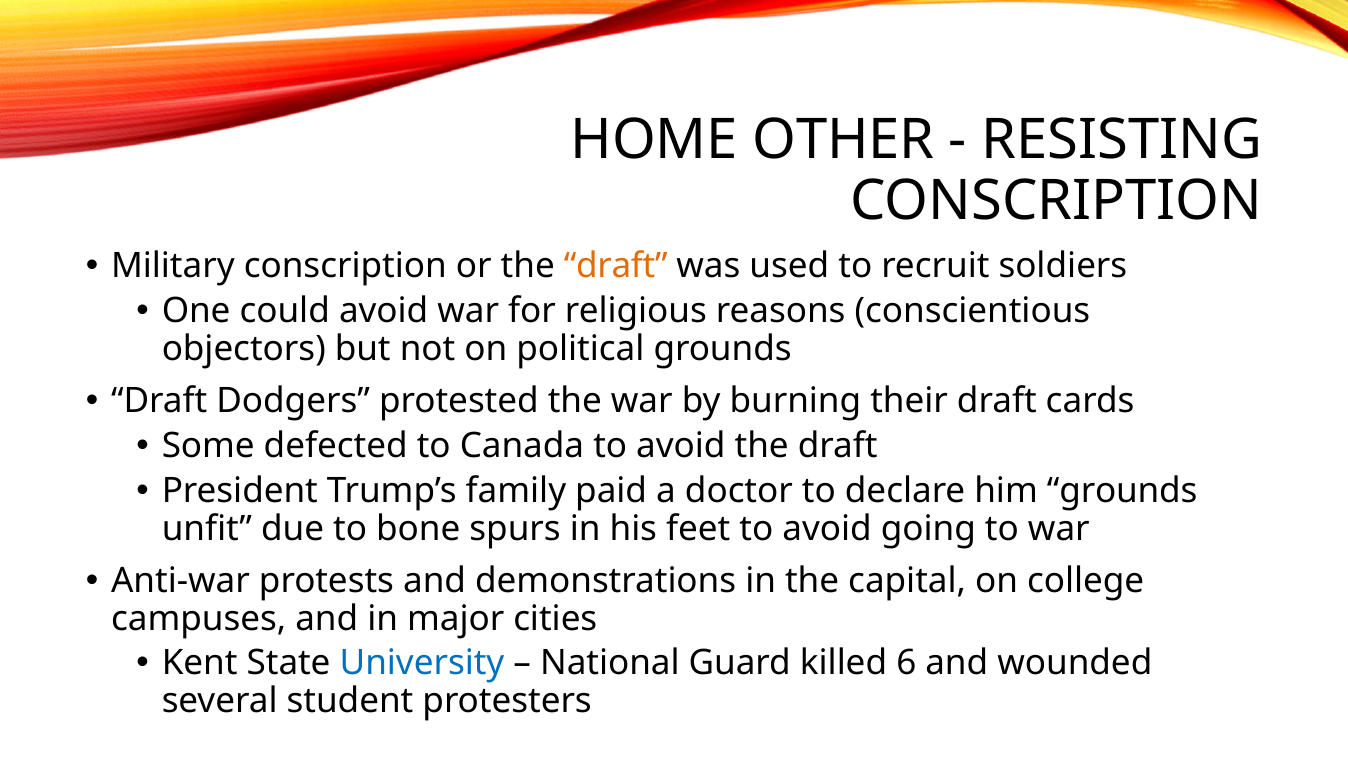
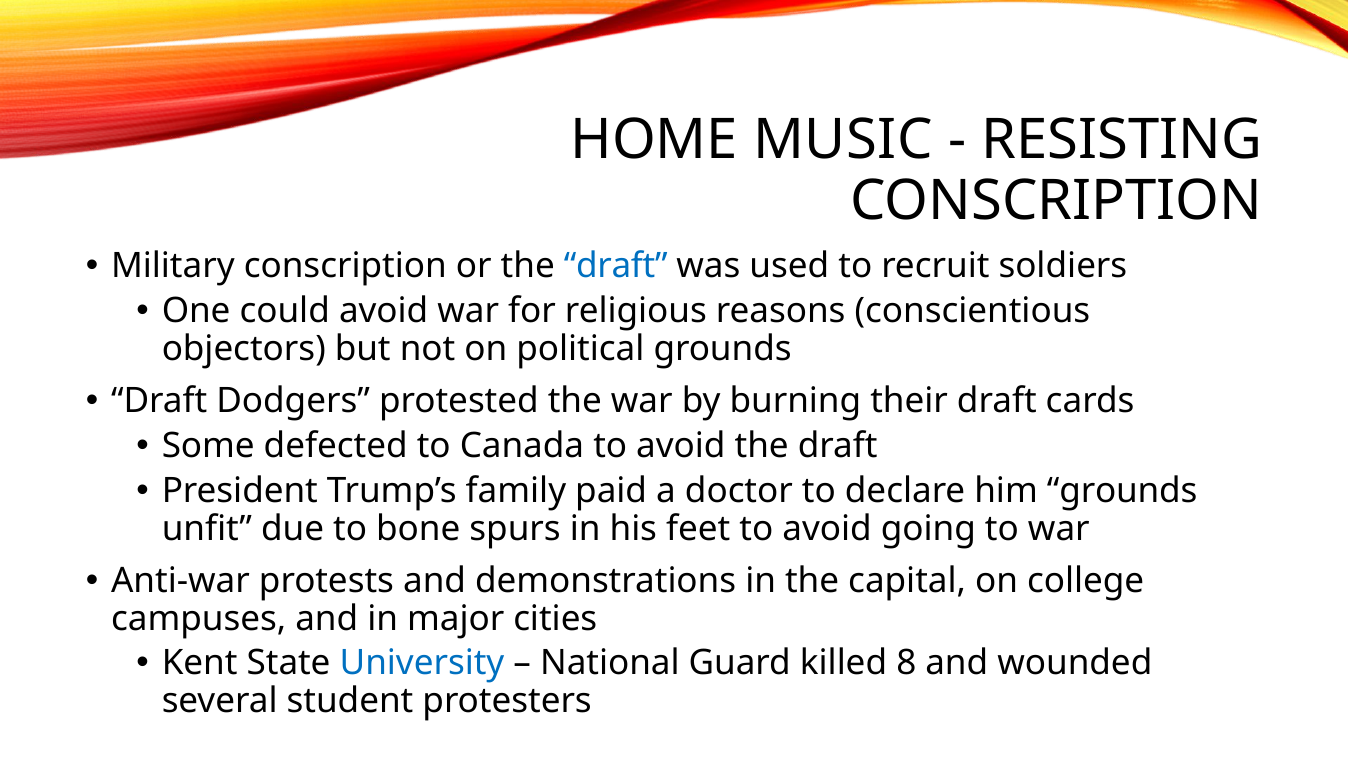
OTHER: OTHER -> MUSIC (843, 140)
draft colour: orange -> blue (616, 266)
6: 6 -> 8 (906, 664)
